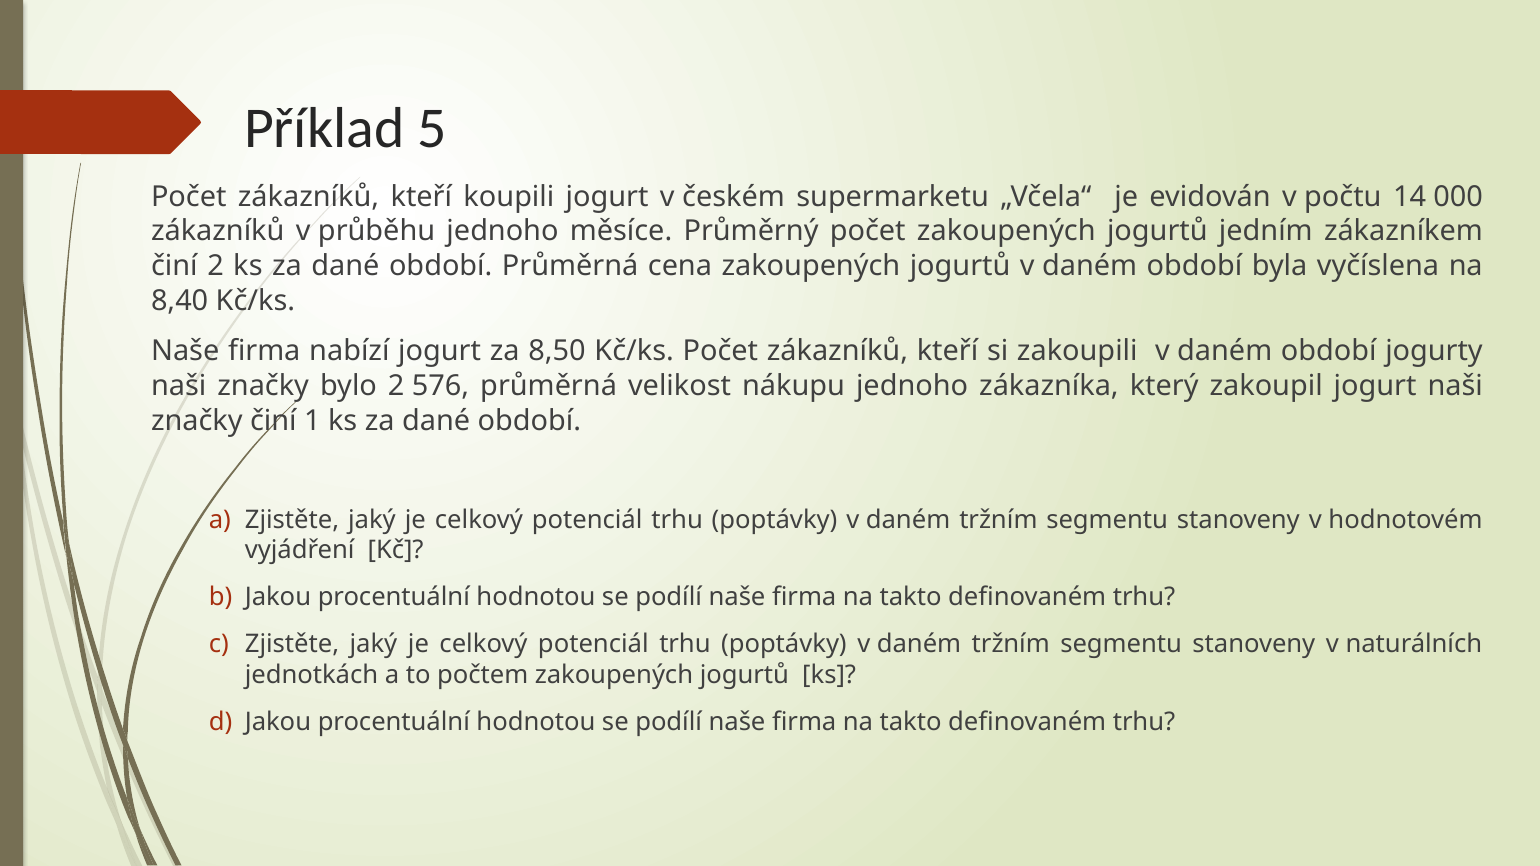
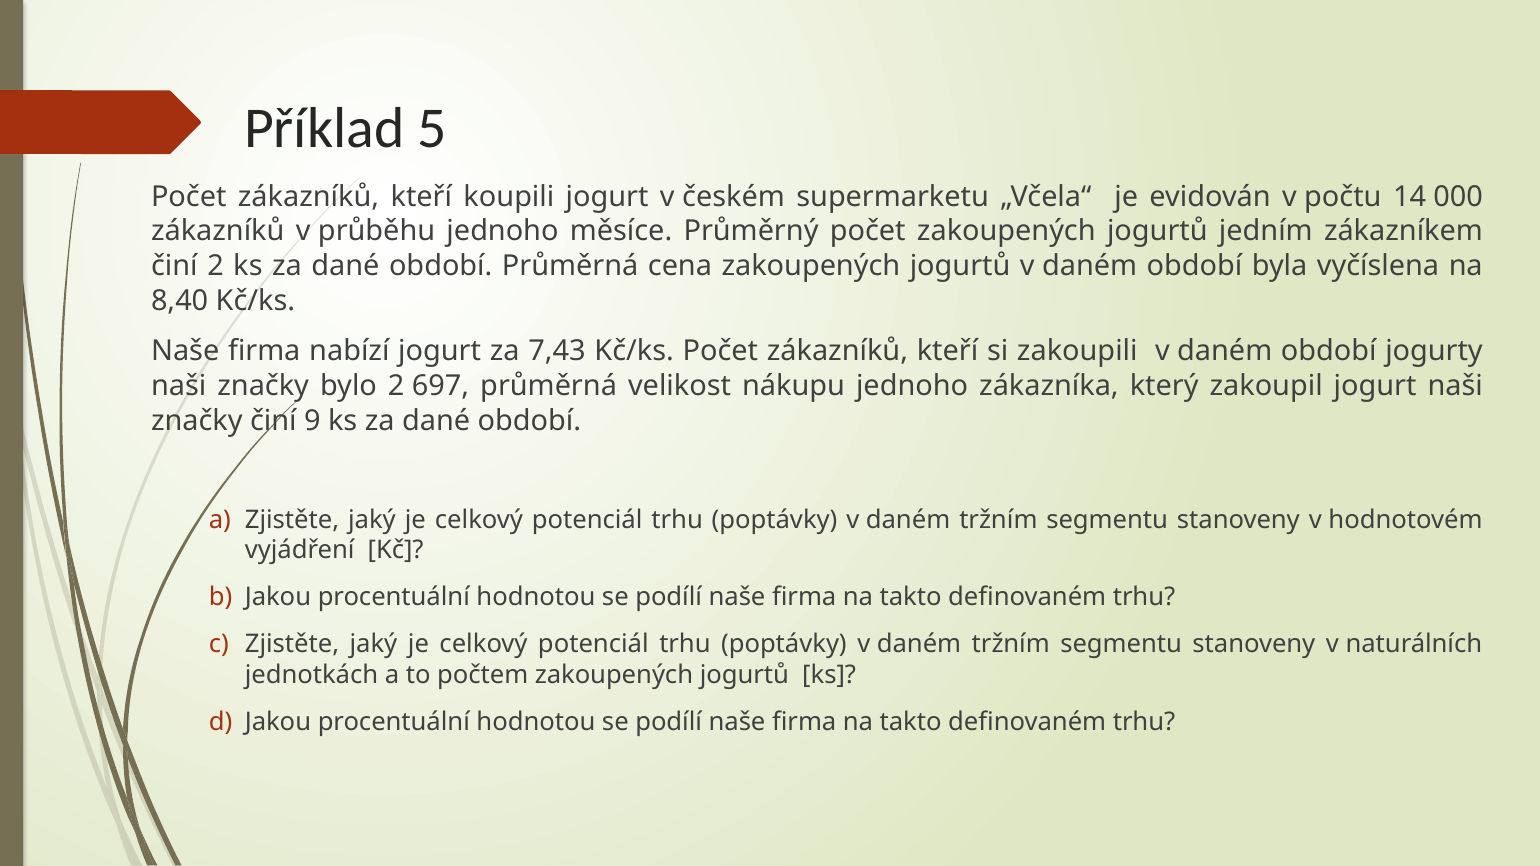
8,50: 8,50 -> 7,43 (557, 351)
576: 576 -> 697 (441, 386)
1: 1 -> 9 (312, 421)
